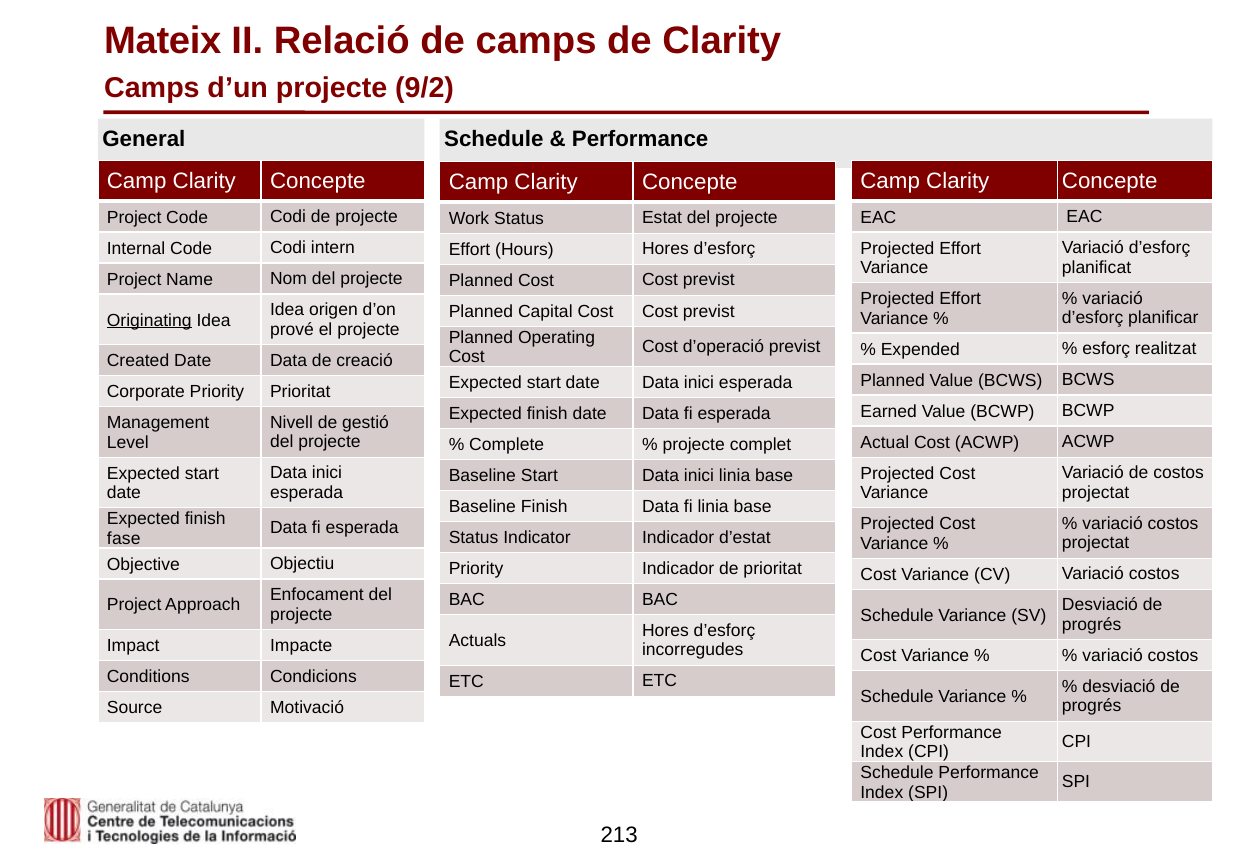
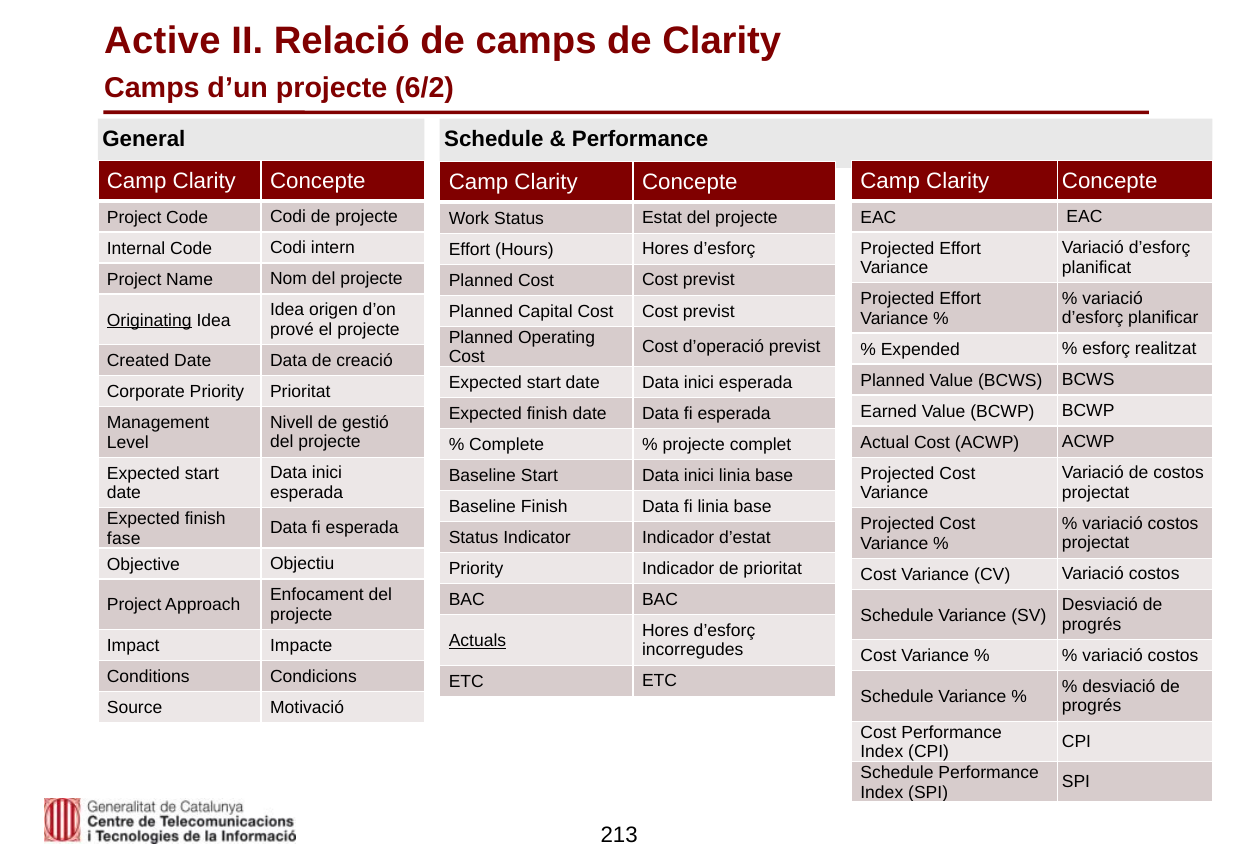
Mateix: Mateix -> Active (162, 41)
9/2: 9/2 -> 6/2 (425, 88)
Actuals underline: none -> present (478, 641)
